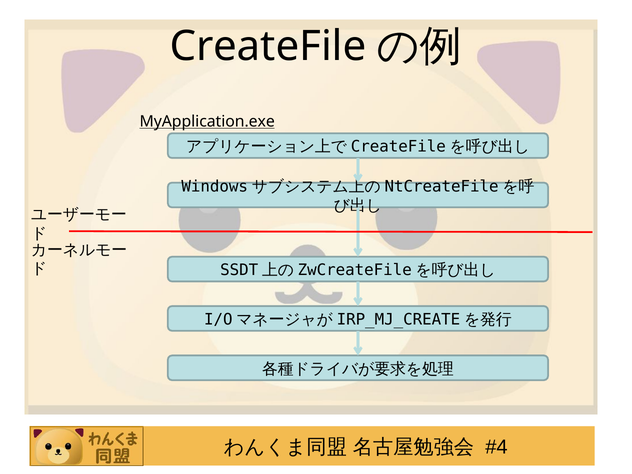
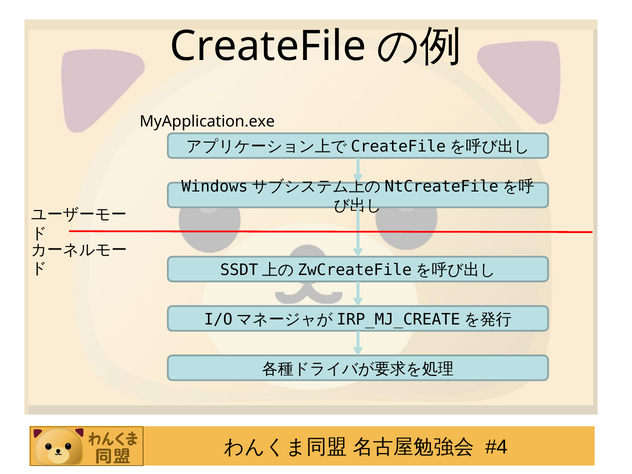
MyApplication.exe underline: present -> none (207, 121)
